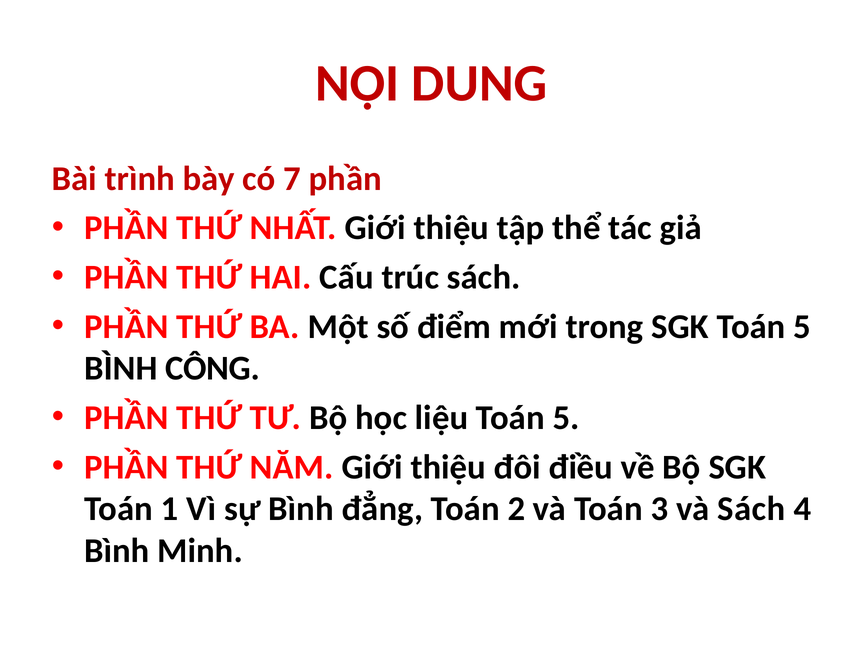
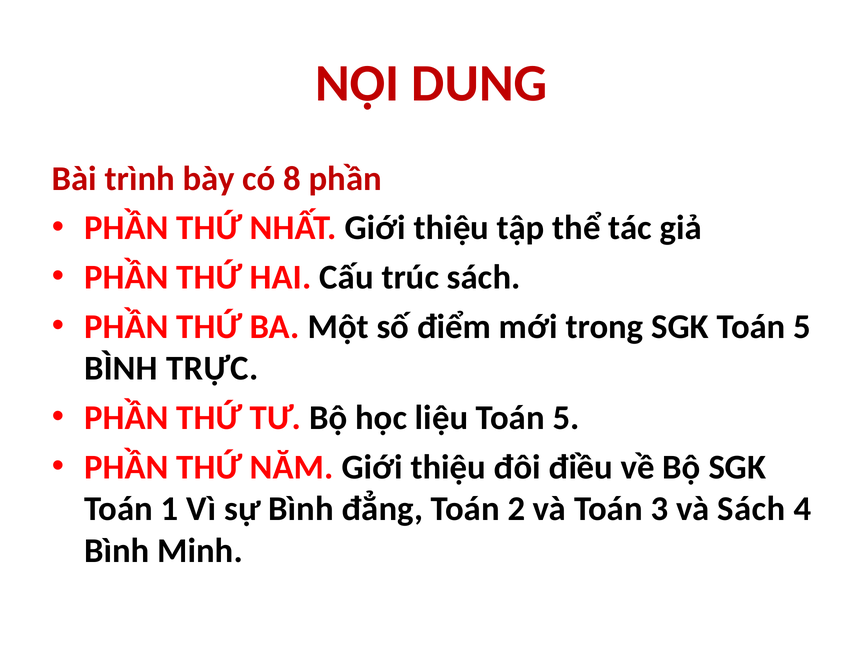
7: 7 -> 8 (292, 179)
CÔNG: CÔNG -> TRỰC (212, 369)
